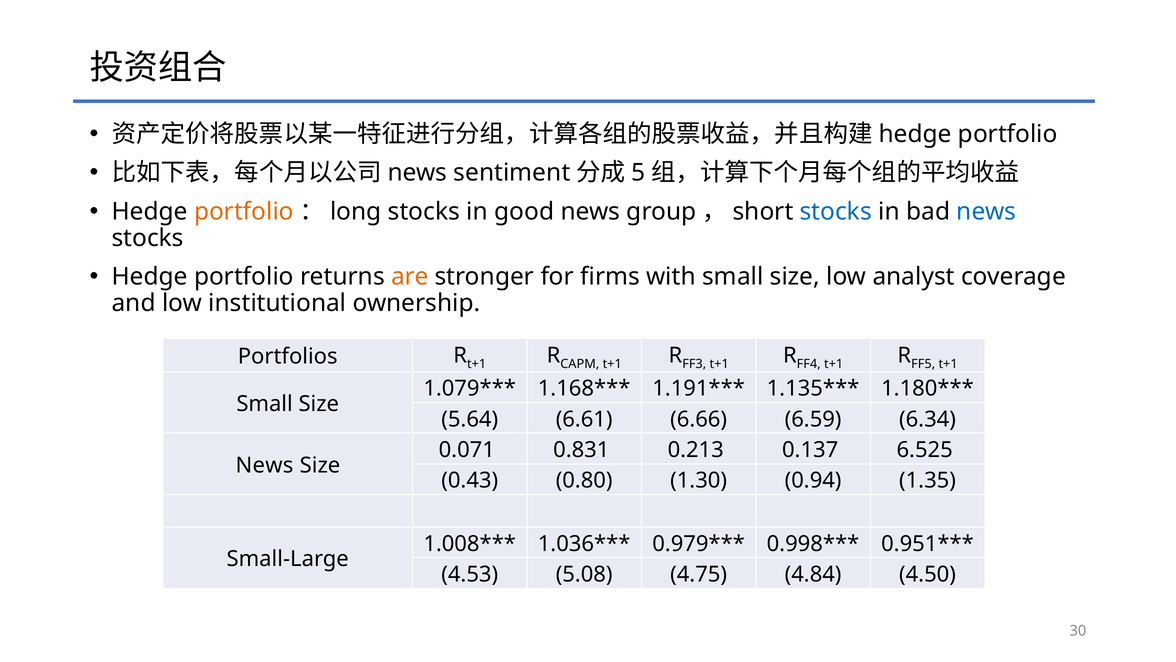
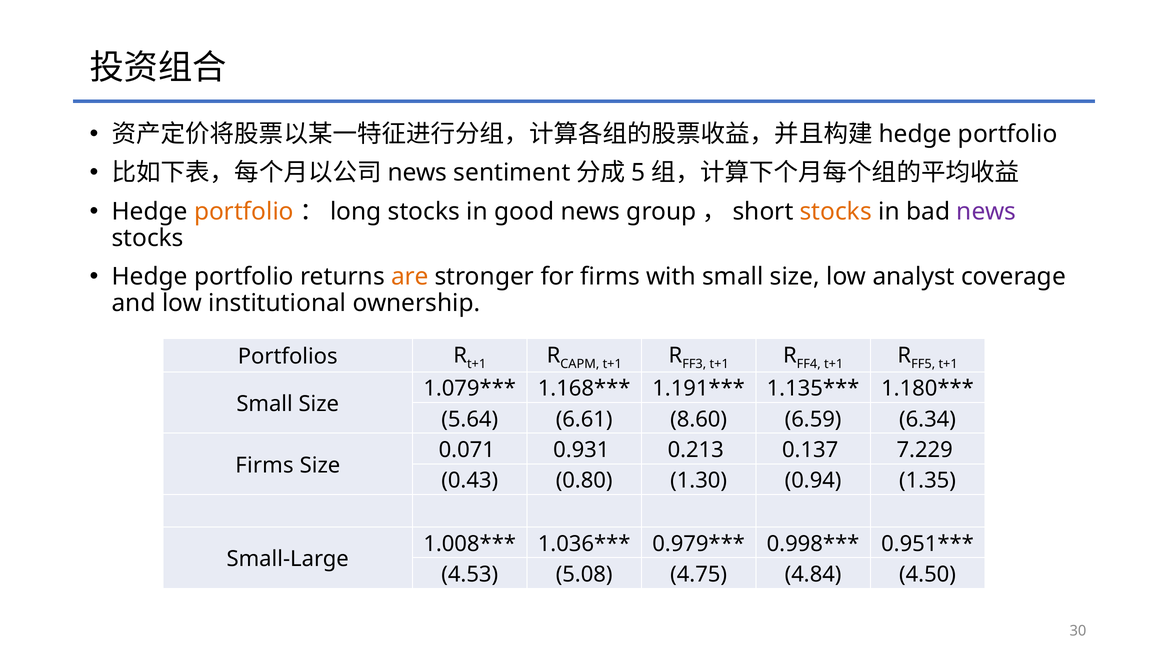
stocks colour: blue -> orange (836, 211)
news colour: blue -> purple (986, 211)
6.66: 6.66 -> 8.60 (699, 419)
0.831: 0.831 -> 0.931 (581, 450)
6.525: 6.525 -> 7.229 (925, 450)
News: News -> Firms (264, 465)
